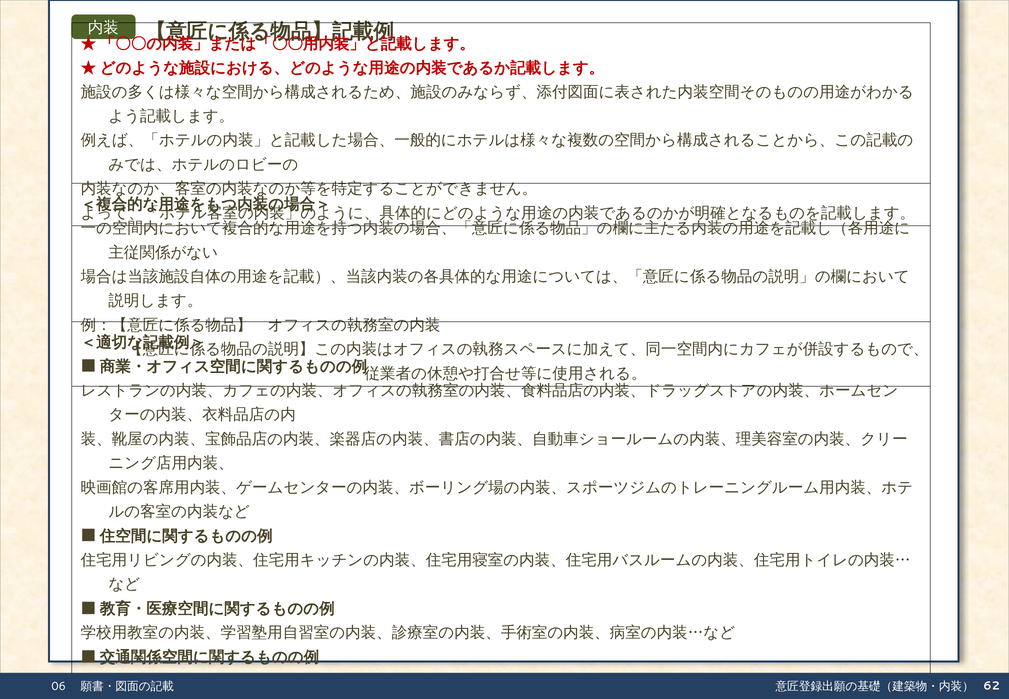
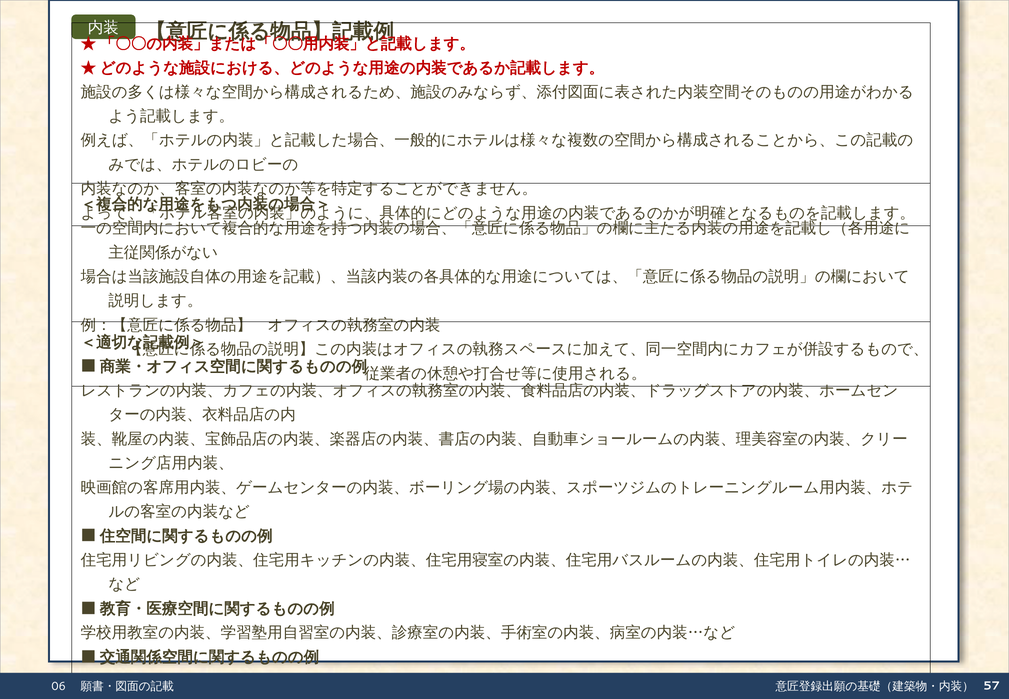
62: 62 -> 57 (992, 686)
